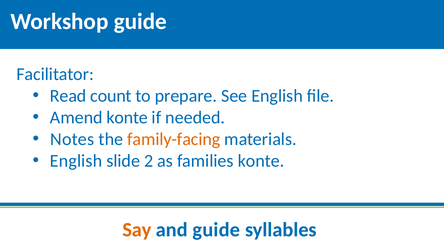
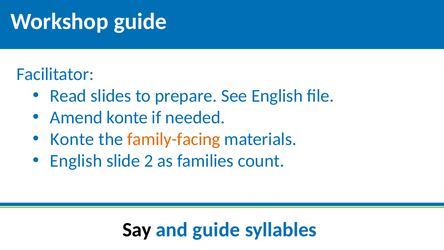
count: count -> slides (111, 96)
Notes: Notes -> Konte (72, 139)
families konte: konte -> count (261, 161)
Say colour: orange -> black (137, 230)
